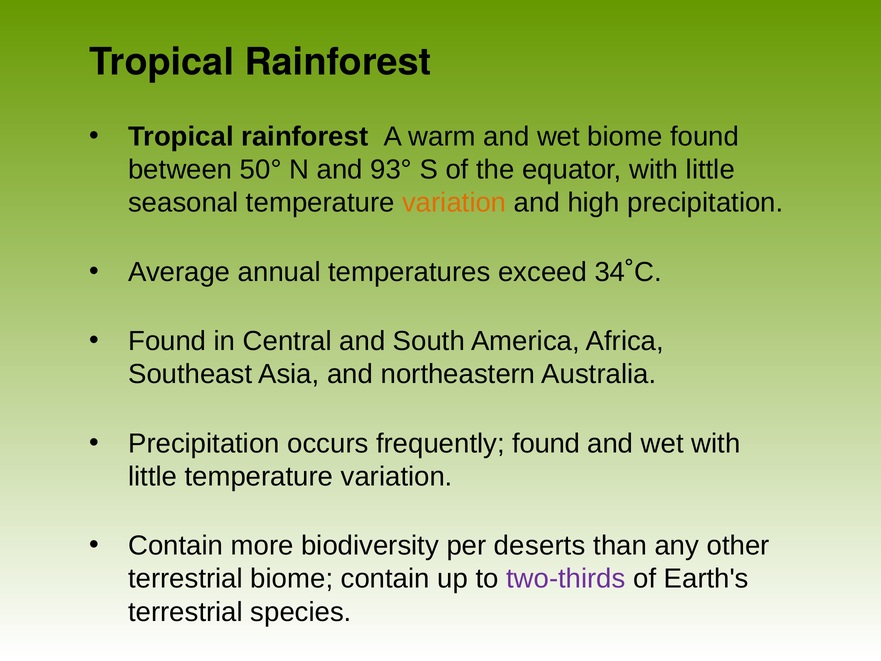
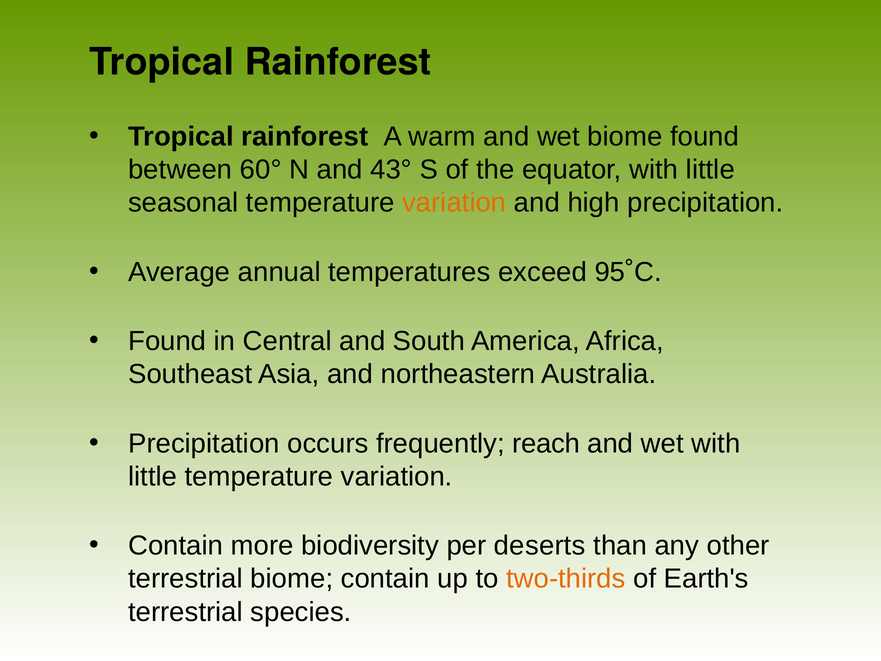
50°: 50° -> 60° (261, 170)
93°: 93° -> 43° (391, 170)
34˚C: 34˚C -> 95˚C (628, 272)
frequently found: found -> reach (546, 443)
two-thirds colour: purple -> orange (566, 579)
